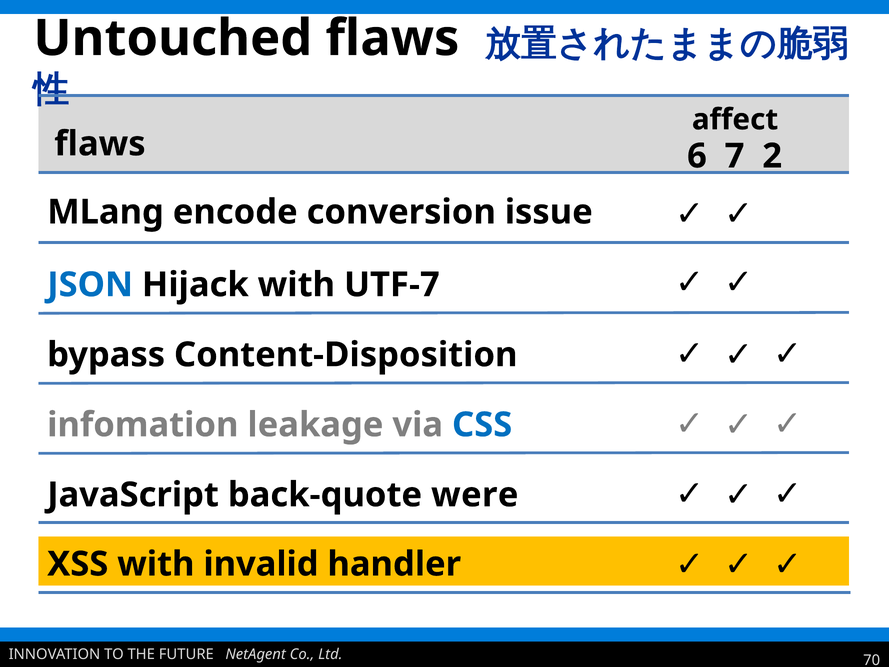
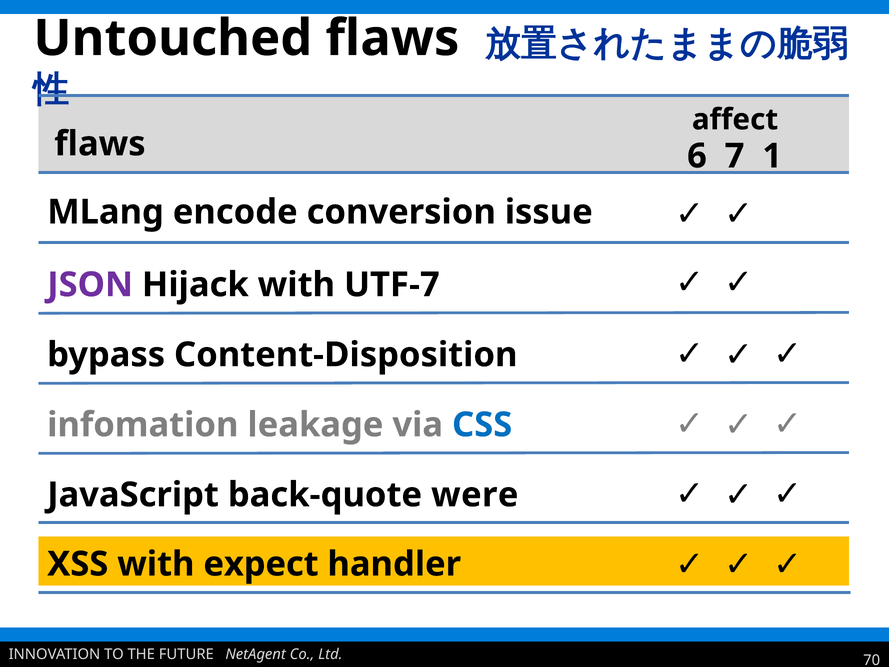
2: 2 -> 1 (772, 156)
JSON colour: blue -> purple (90, 285)
invalid: invalid -> expect (261, 564)
